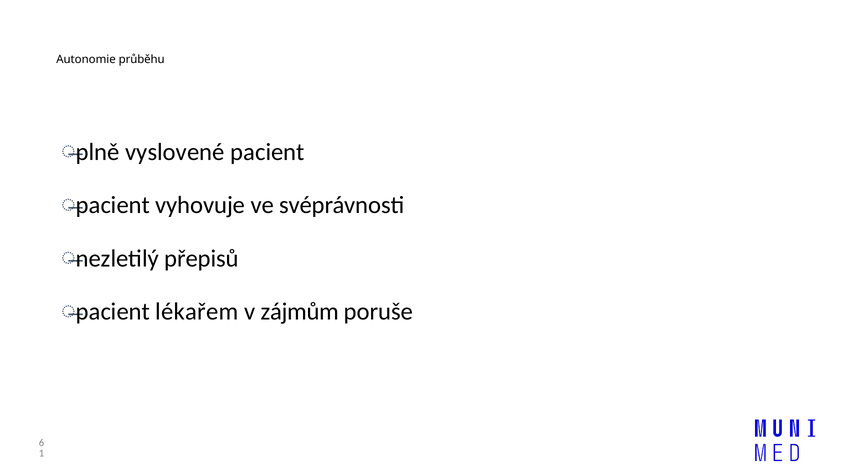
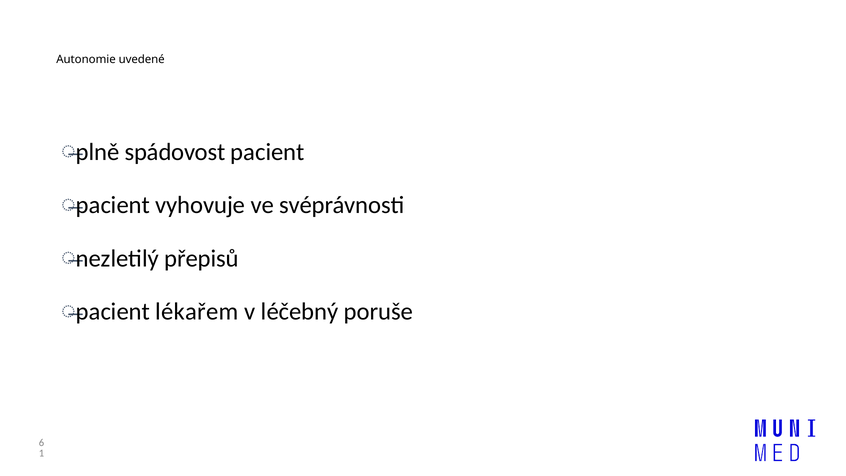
průběhu: průběhu -> uvedené (142, 59)
vyslovené: vyslovené -> spádovost (175, 152)
zájmům: zájmům -> léčebný (300, 312)
